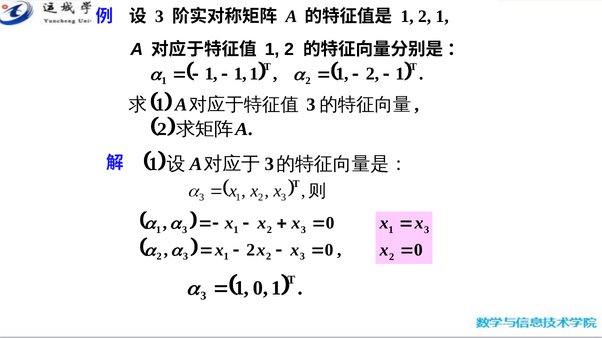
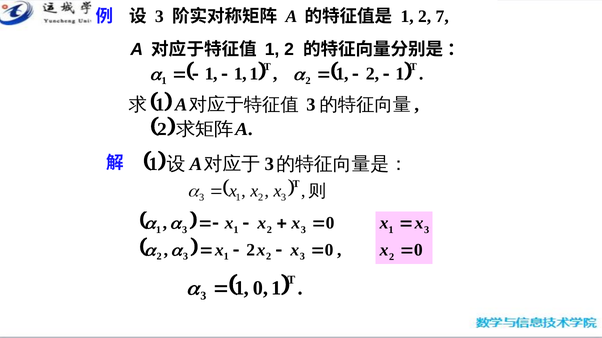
1 2 1: 1 -> 7 (442, 17)
